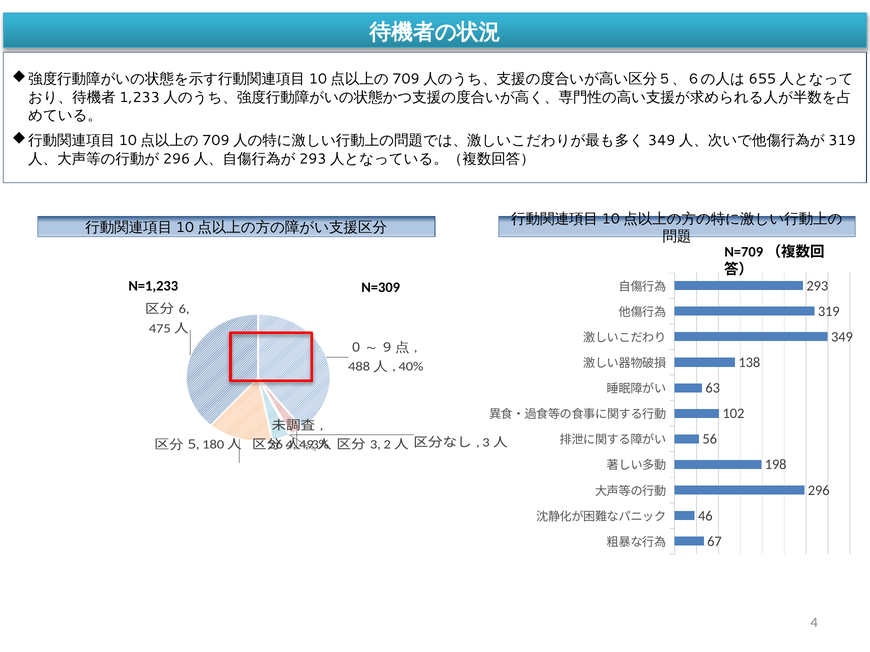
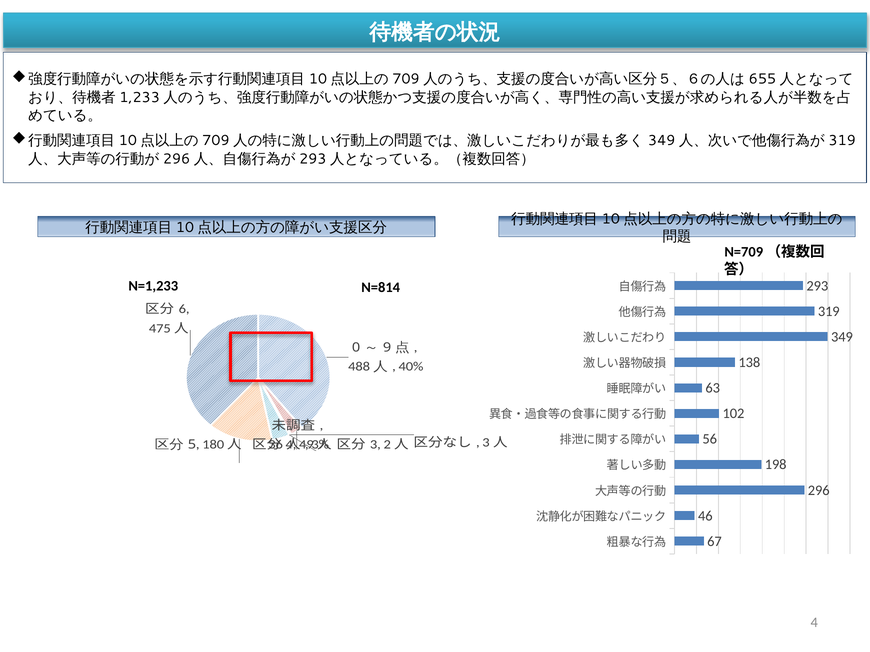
N=309: N=309 -> N=814 (381, 288)
